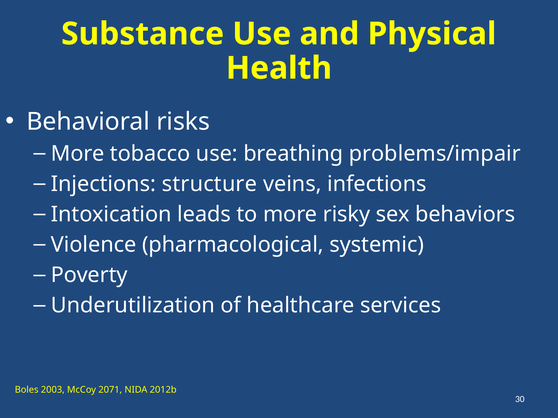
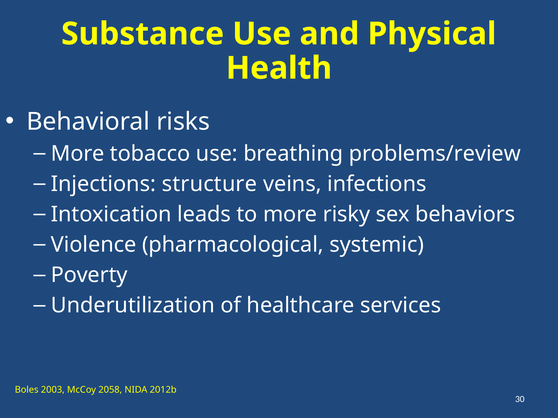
problems/impair: problems/impair -> problems/review (435, 154)
2071: 2071 -> 2058 (110, 390)
